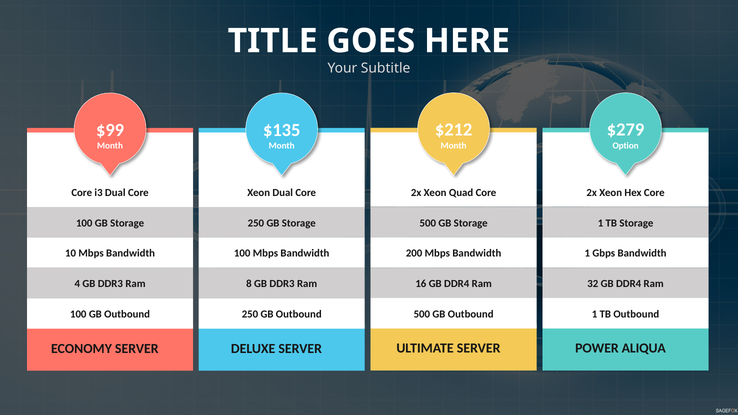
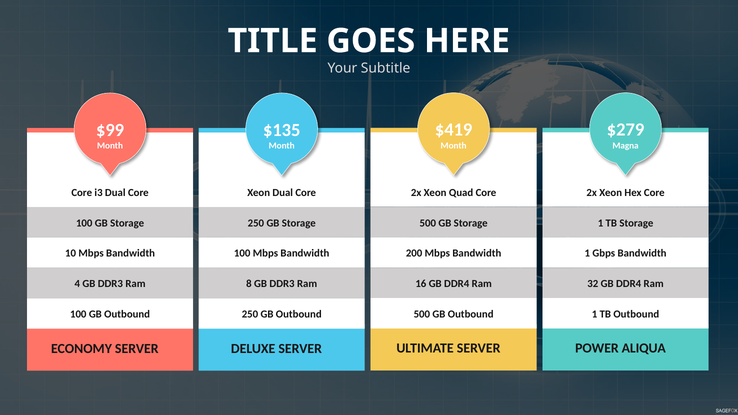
$212: $212 -> $419 (454, 130)
Option: Option -> Magna (626, 146)
